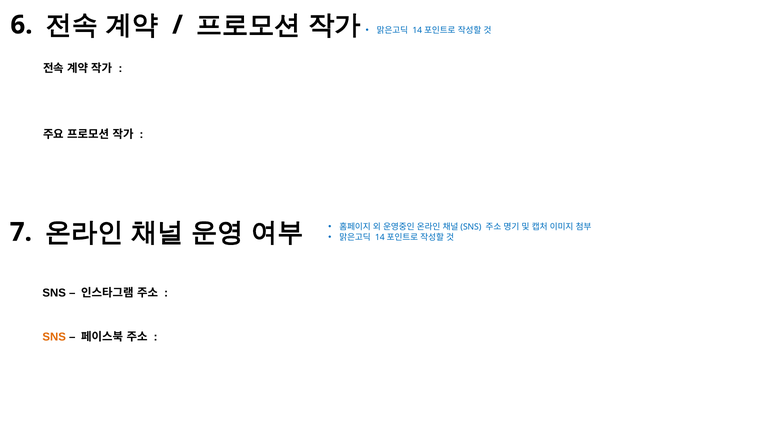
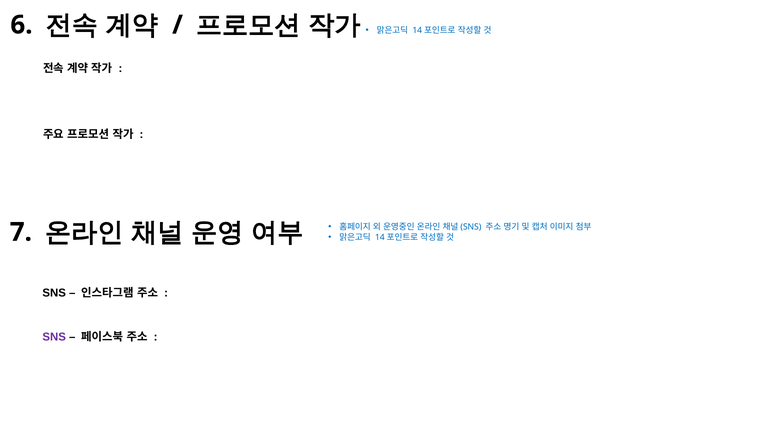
SNS colour: orange -> purple (54, 337)
